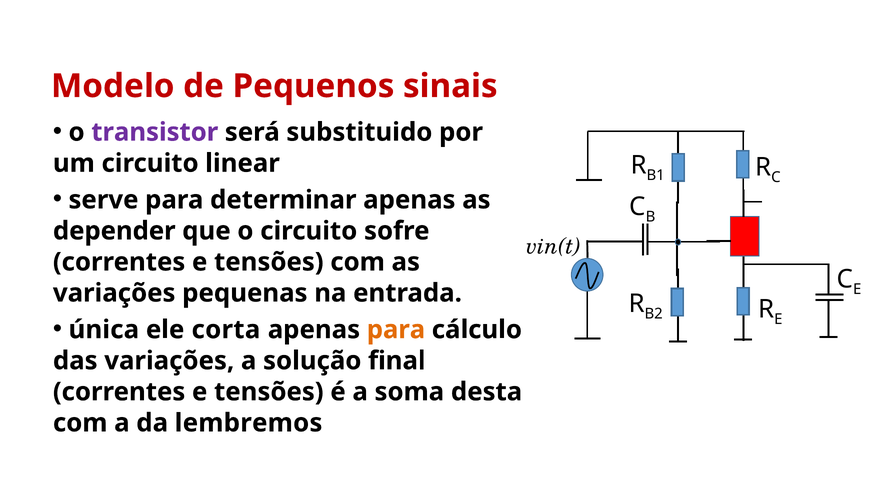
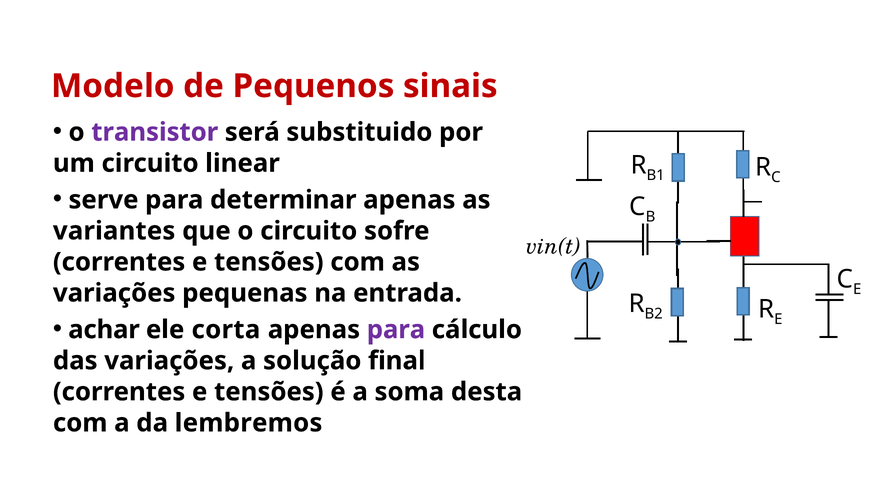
depender: depender -> variantes (114, 231)
única: única -> achar (104, 329)
para colour: orange -> purple (396, 329)
